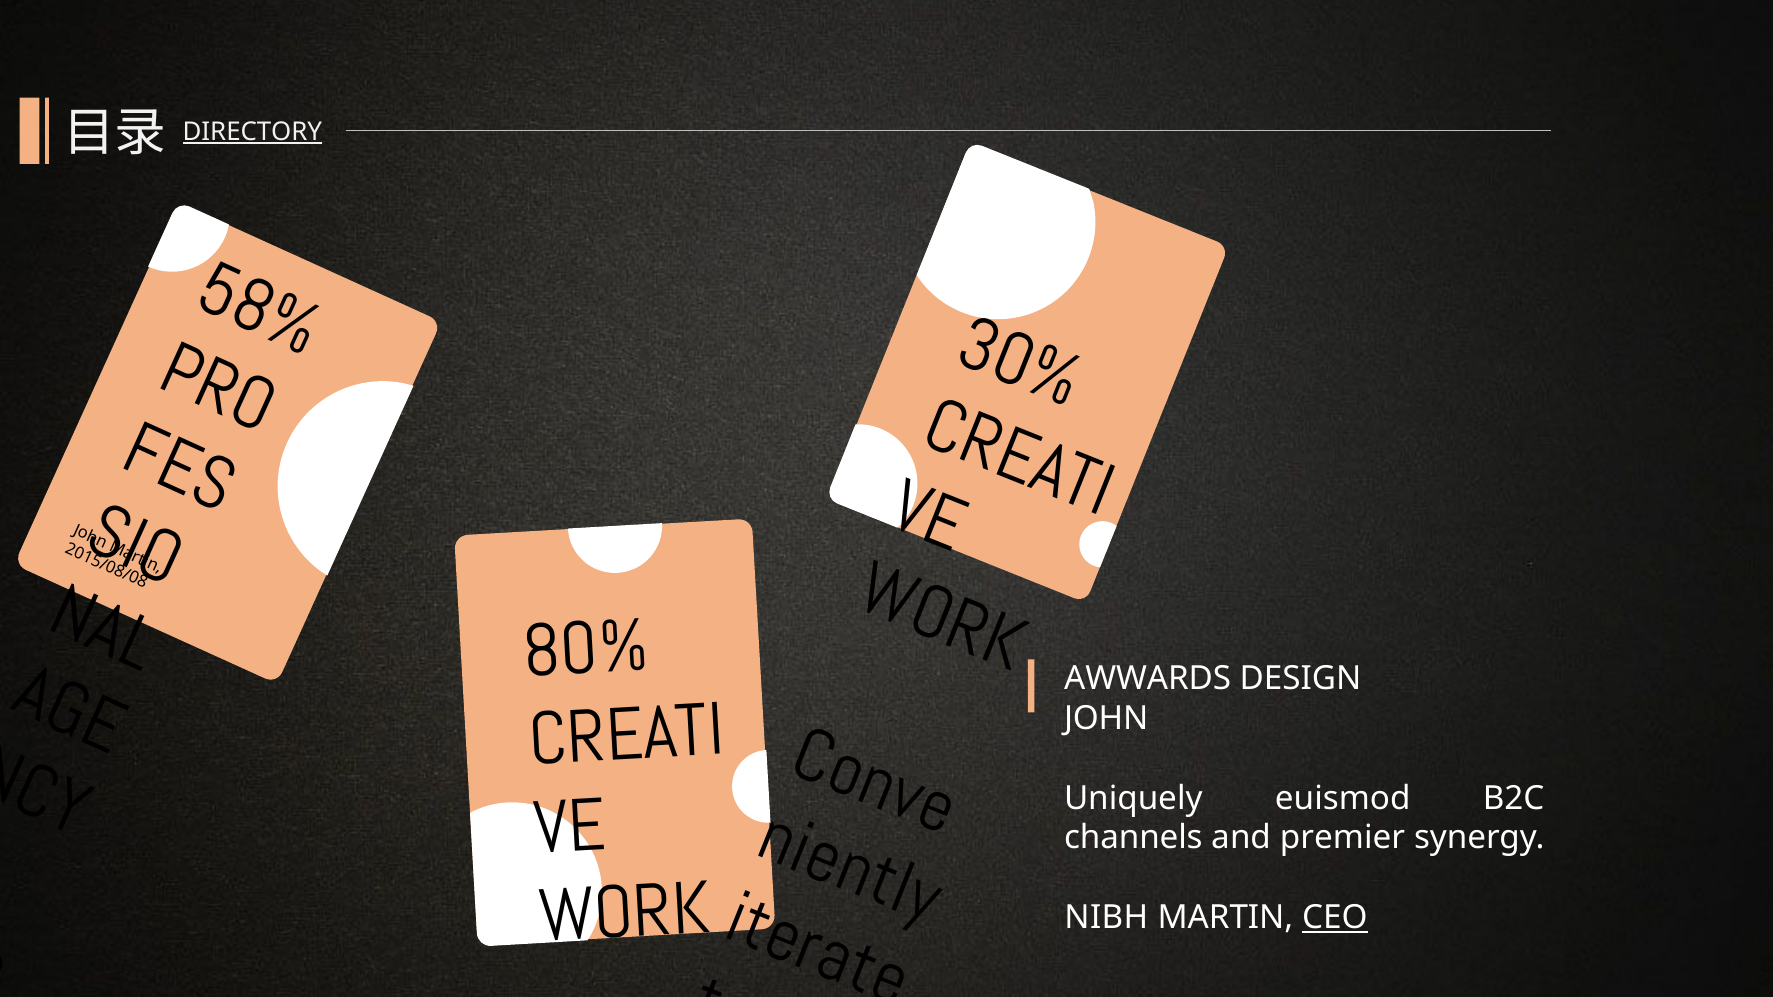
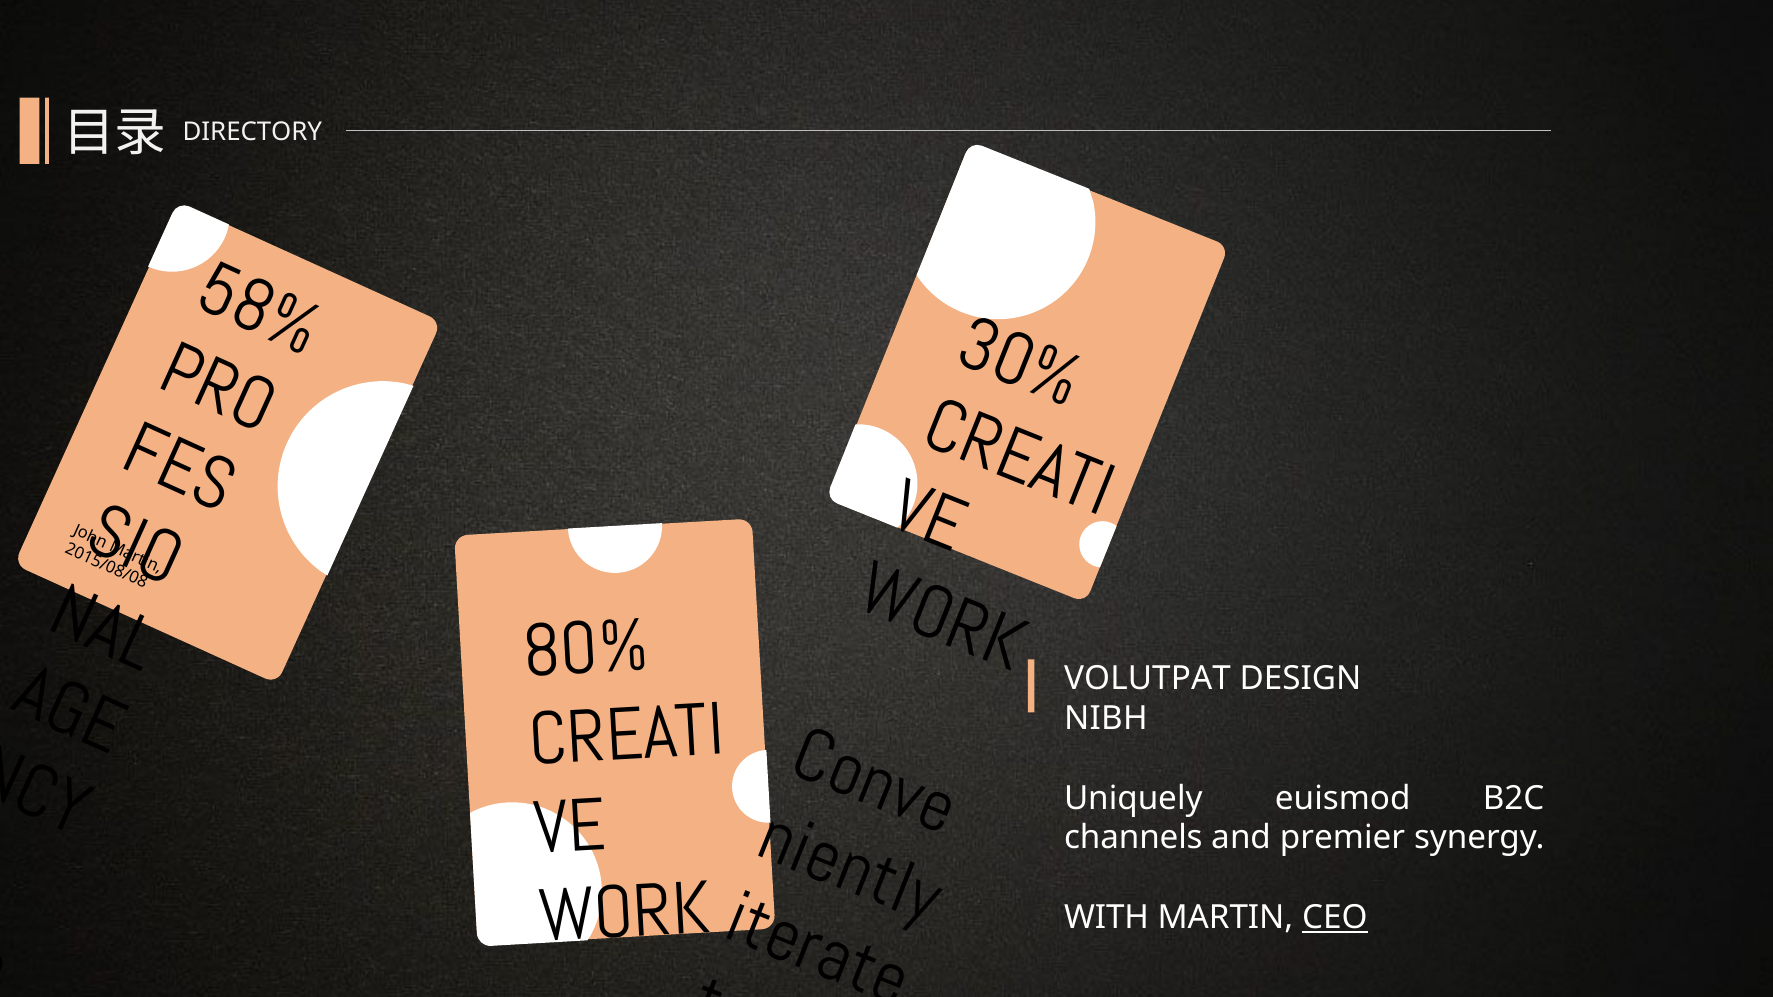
DIRECTORY underline: present -> none (252, 132)
AWWARDS: AWWARDS -> VOLUTPAT (1148, 679)
JOHN: JOHN -> NIBH (1106, 719)
NIBH: NIBH -> WITH (1107, 918)
